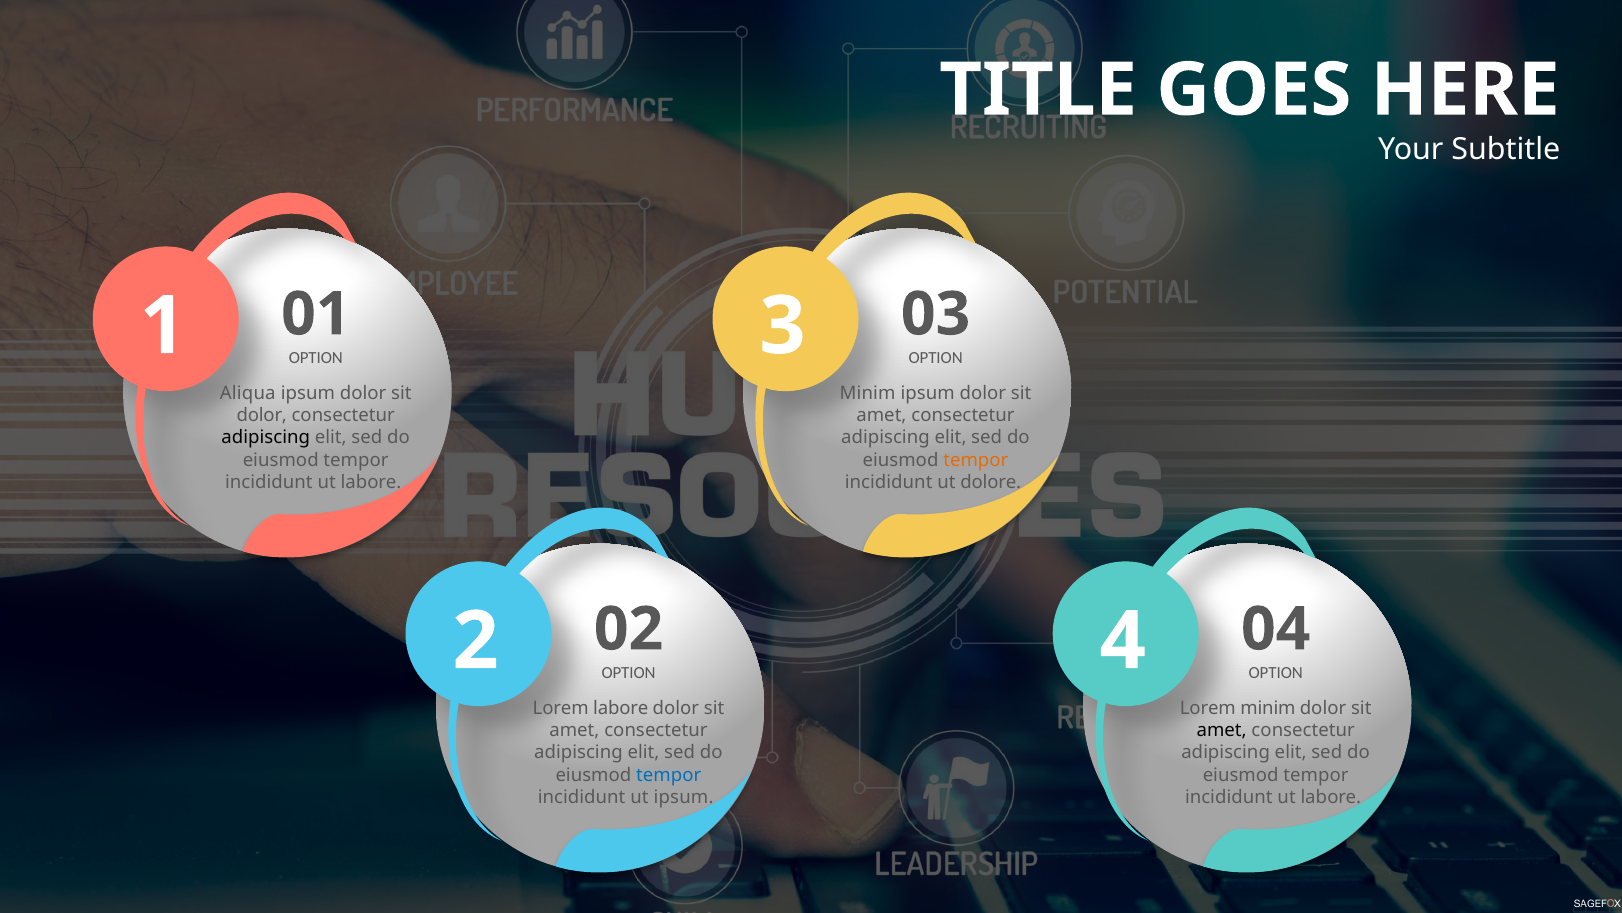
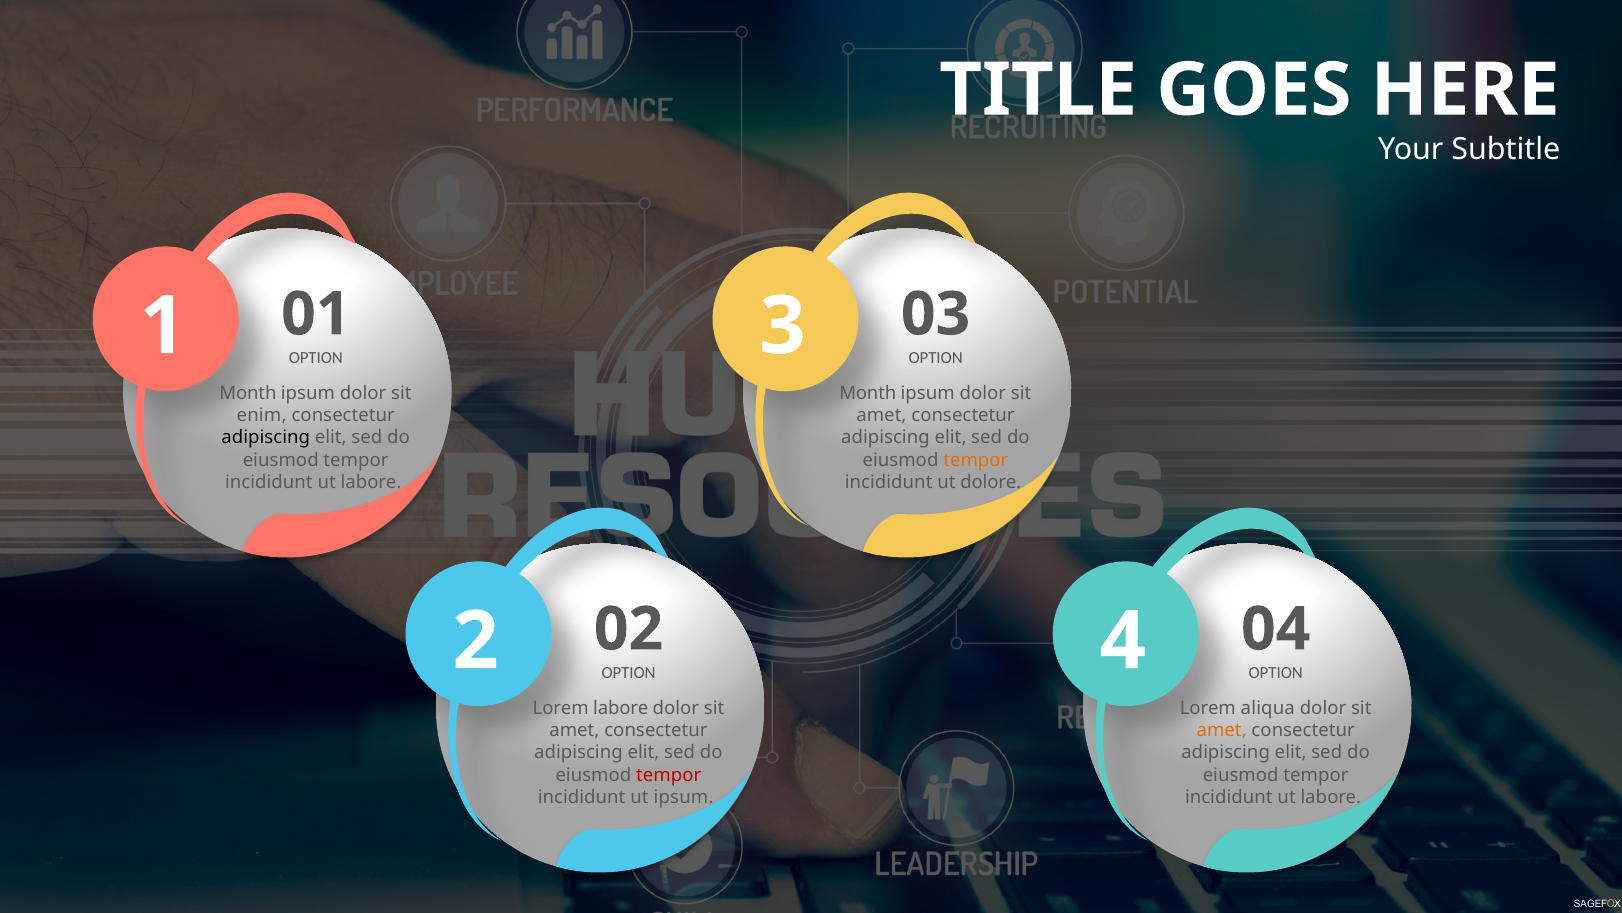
Aliqua: Aliqua -> Month (248, 393)
Minim: Minim -> Month (868, 393)
dolor: dolor -> enim (262, 415)
Lorem minim: minim -> aliqua (1268, 707)
amet colour: black -> orange (1222, 730)
tempor colour: blue -> red (669, 774)
